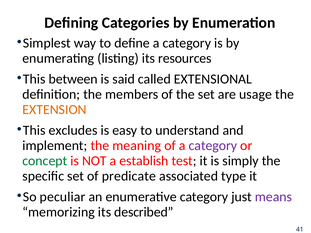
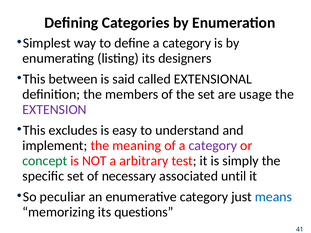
resources: resources -> designers (185, 58)
EXTENSION colour: orange -> purple (55, 110)
establish: establish -> arbitrary (144, 161)
predicate: predicate -> necessary (129, 176)
type: type -> until (234, 176)
means colour: purple -> blue (274, 197)
described: described -> questions (144, 212)
